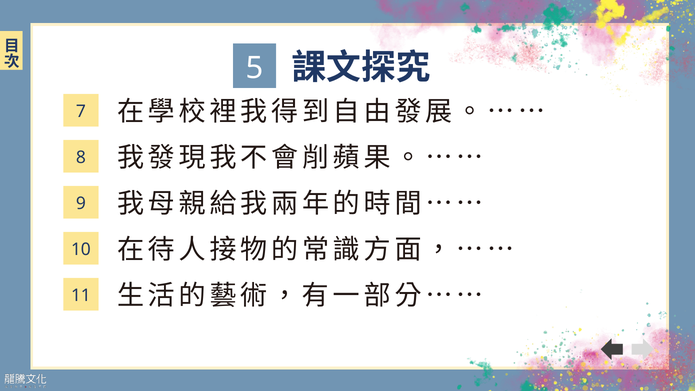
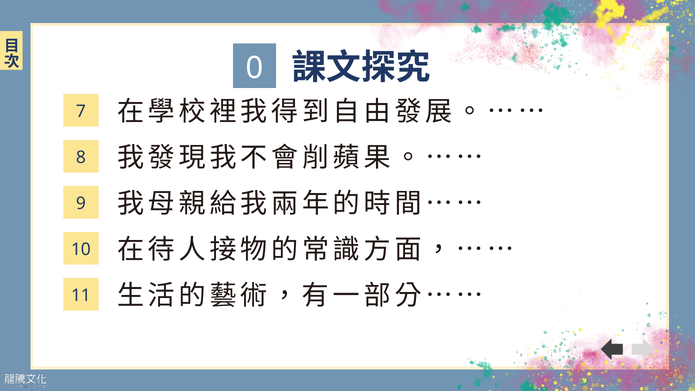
5: 5 -> 0 (255, 68)
